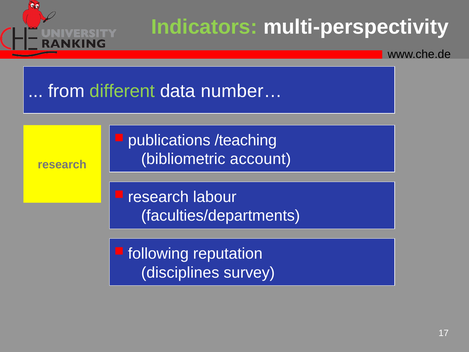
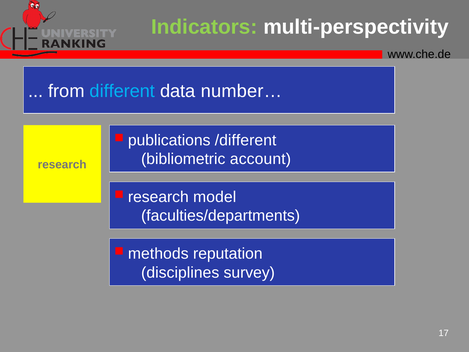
different colour: light green -> light blue (122, 91)
/teaching: /teaching -> /different (246, 140)
labour: labour -> model (215, 197)
following: following -> methods (158, 254)
